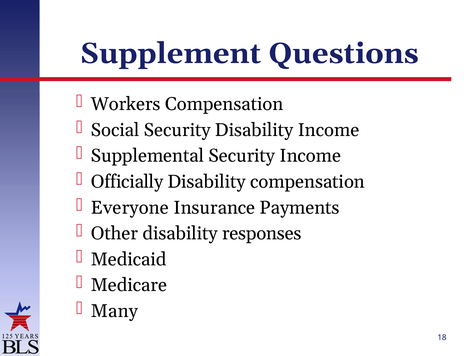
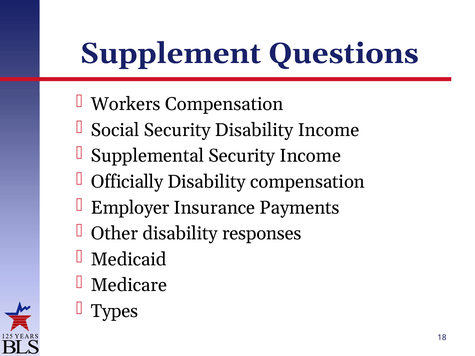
Everyone: Everyone -> Employer (130, 208)
Many: Many -> Types (115, 311)
